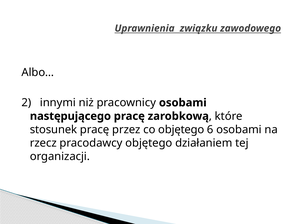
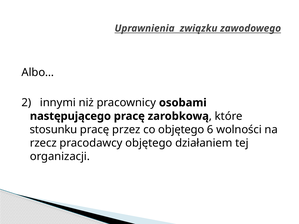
stosunek: stosunek -> stosunku (54, 130)
6 osobami: osobami -> wolności (239, 130)
